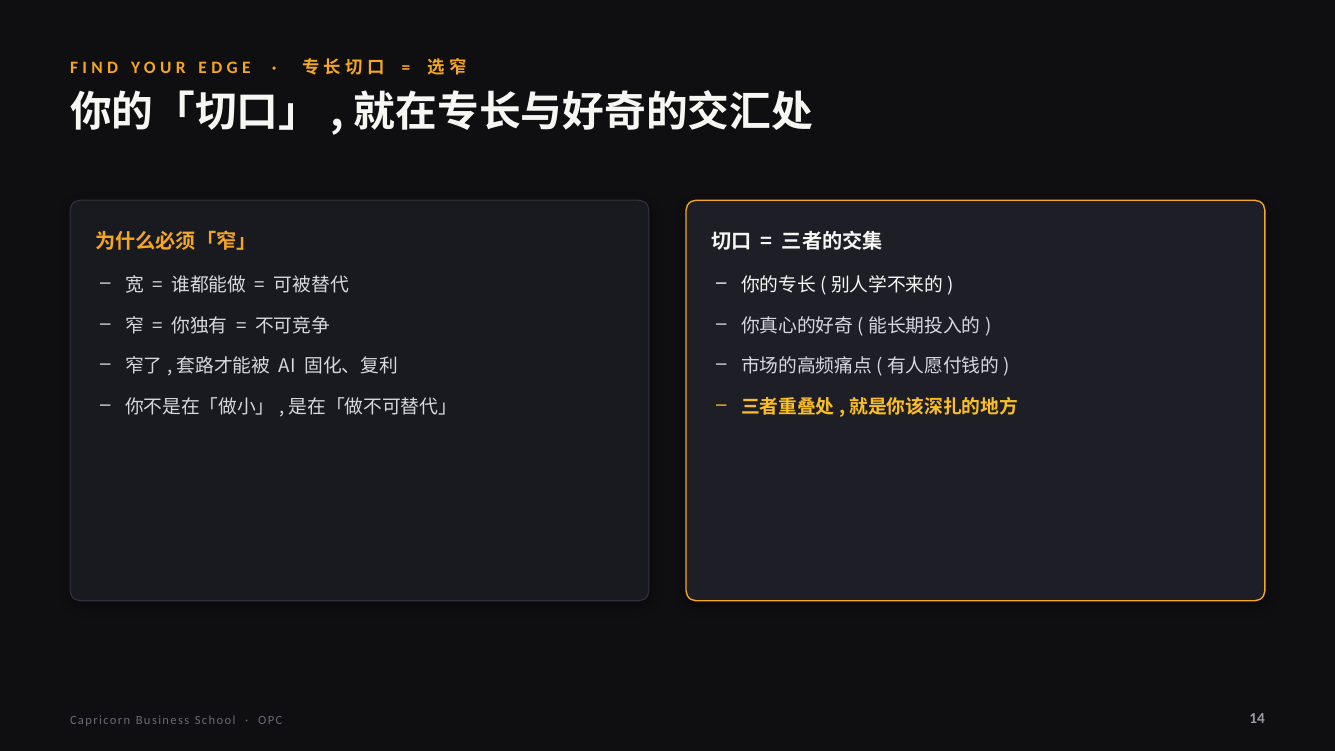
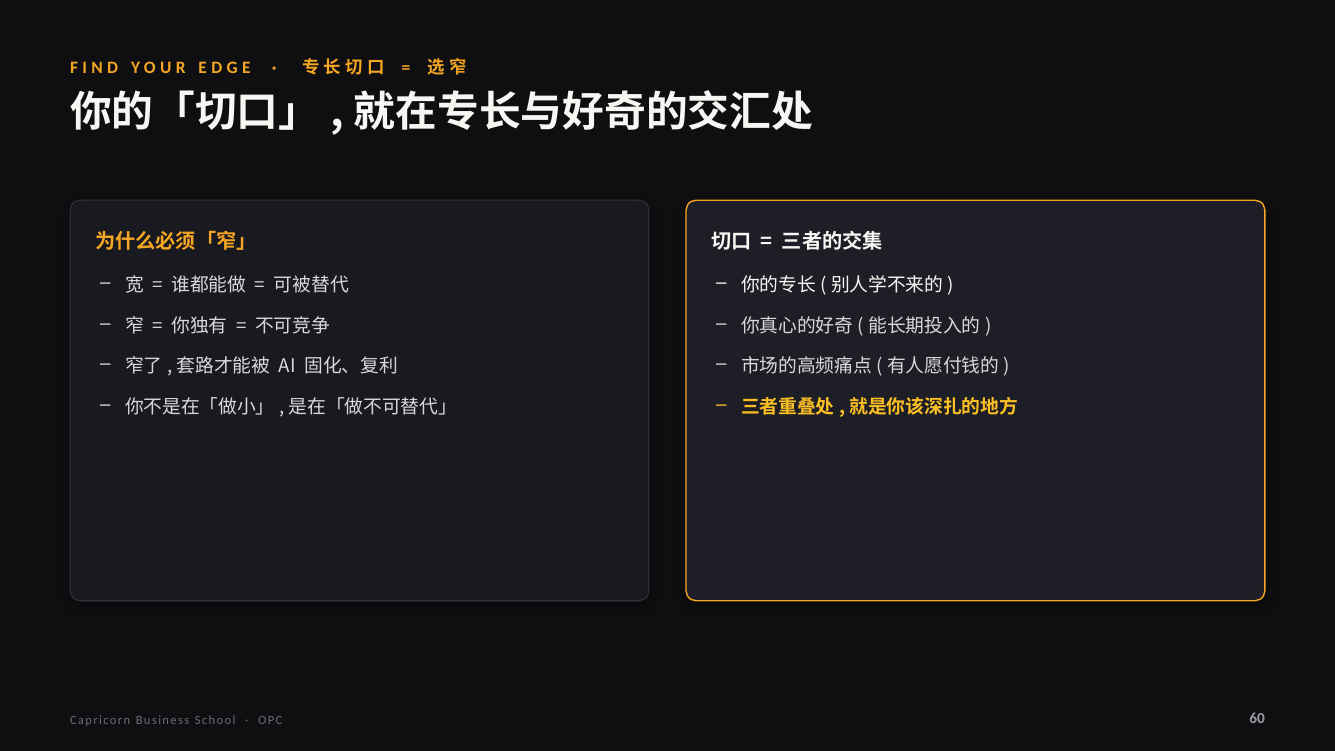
14: 14 -> 60 (1257, 718)
